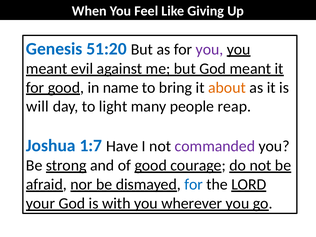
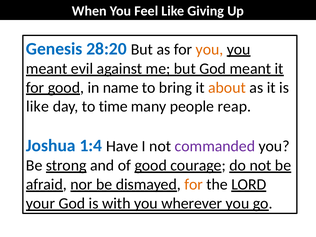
51:20: 51:20 -> 28:20 (107, 49)
you colour: purple -> orange (209, 49)
will: will -> like (38, 107)
light: light -> time (113, 107)
1:7: 1:7 -> 1:4 (91, 146)
for colour: blue -> orange (194, 184)
